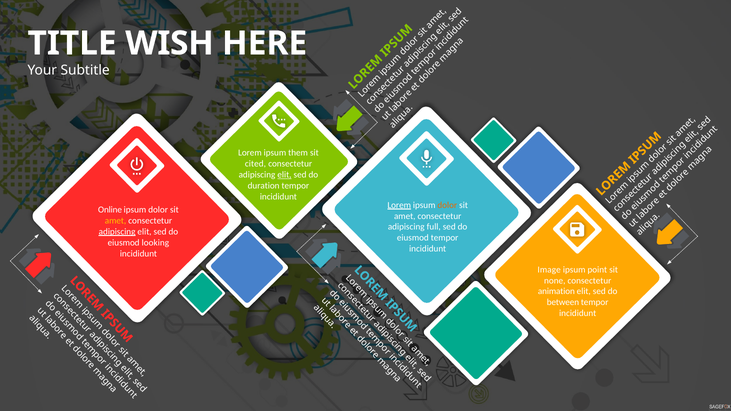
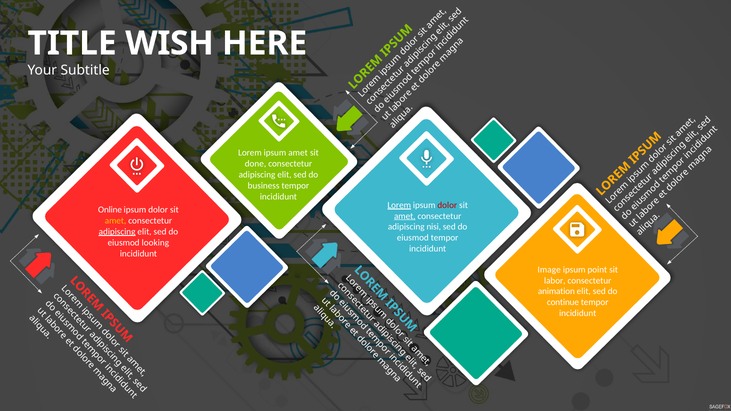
ipsum them: them -> amet (298, 153)
cited: cited -> done (255, 164)
elit underline: present -> none (284, 175)
duration: duration -> business (264, 186)
dolor colour: orange -> red (447, 205)
amet underline: none -> present (405, 216)
full: full -> nisi (434, 227)
none: none -> labor (555, 281)
between: between -> continue (563, 303)
